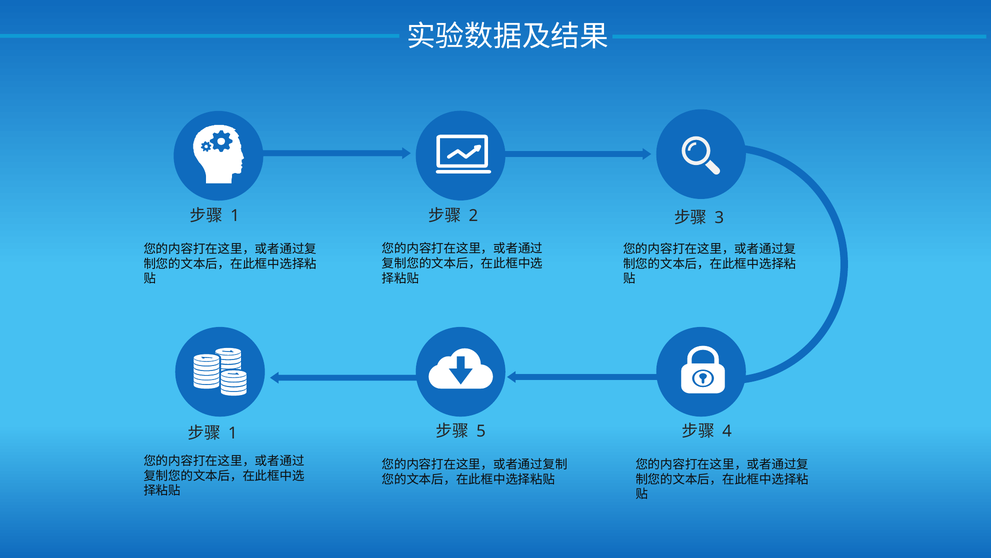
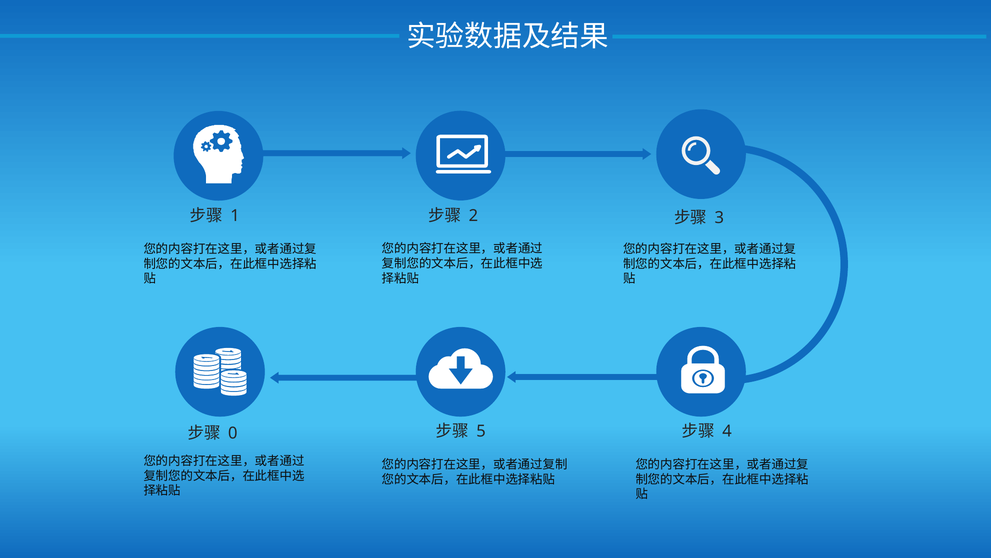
1: 1 -> 0 (233, 433)
